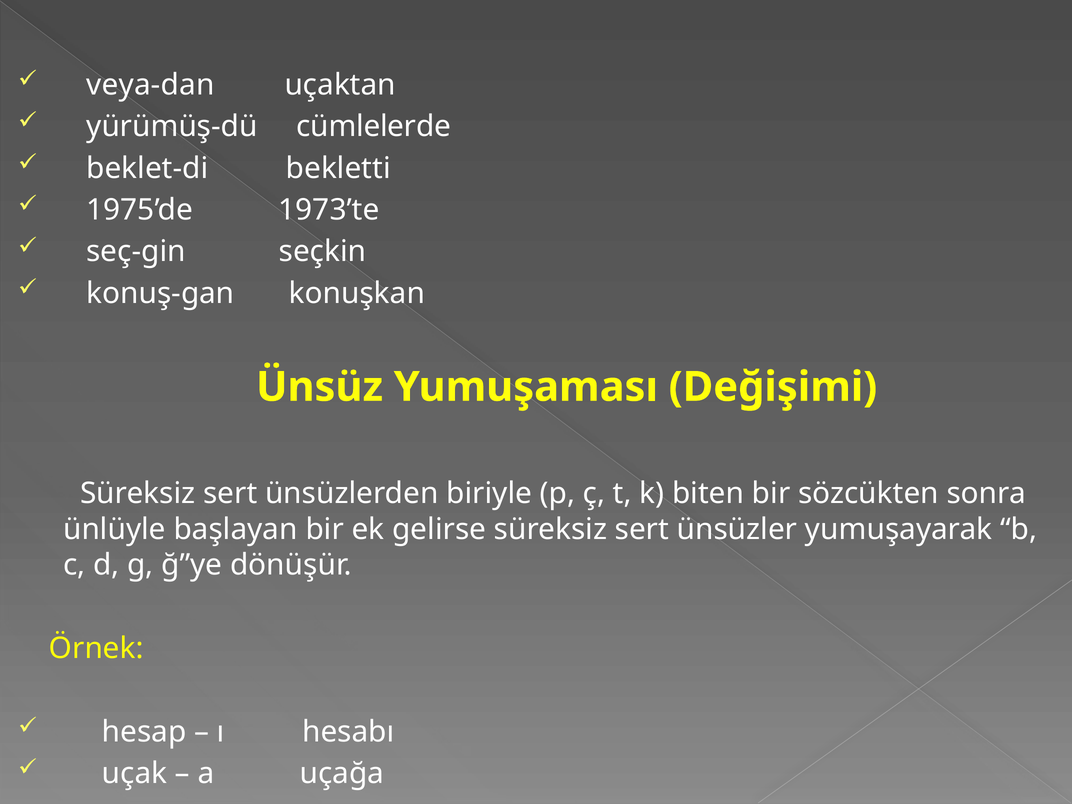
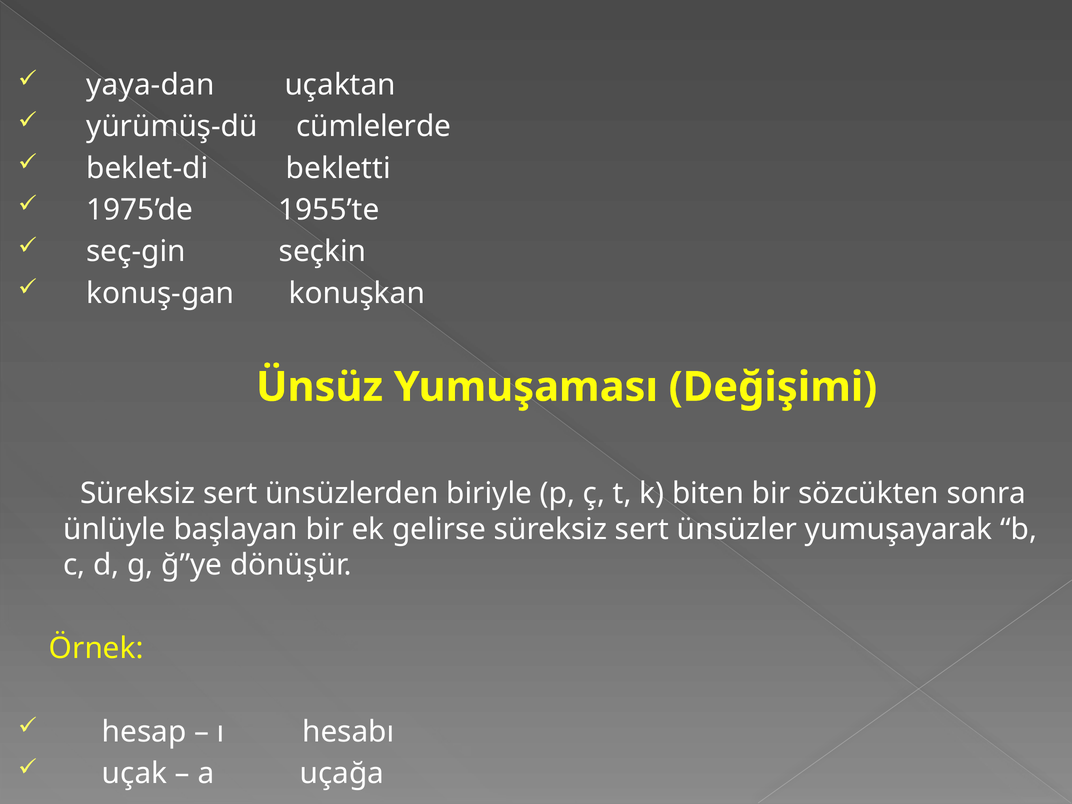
veya-dan: veya-dan -> yaya-dan (150, 85)
1973’te: 1973’te -> 1955’te (329, 210)
